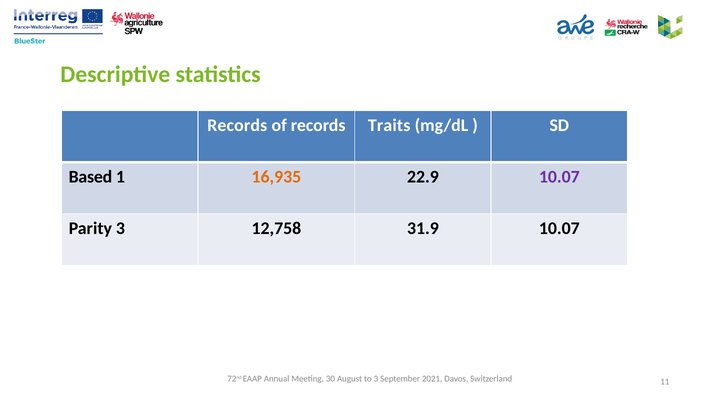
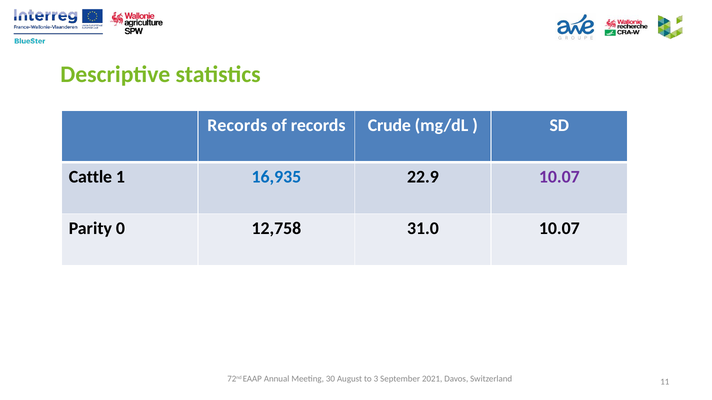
Traits: Traits -> Crude (389, 125)
Based: Based -> Cattle (90, 177)
16,935 colour: orange -> blue (276, 177)
Parity 3: 3 -> 0 (120, 229)
31.9: 31.9 -> 31.0 (423, 229)
